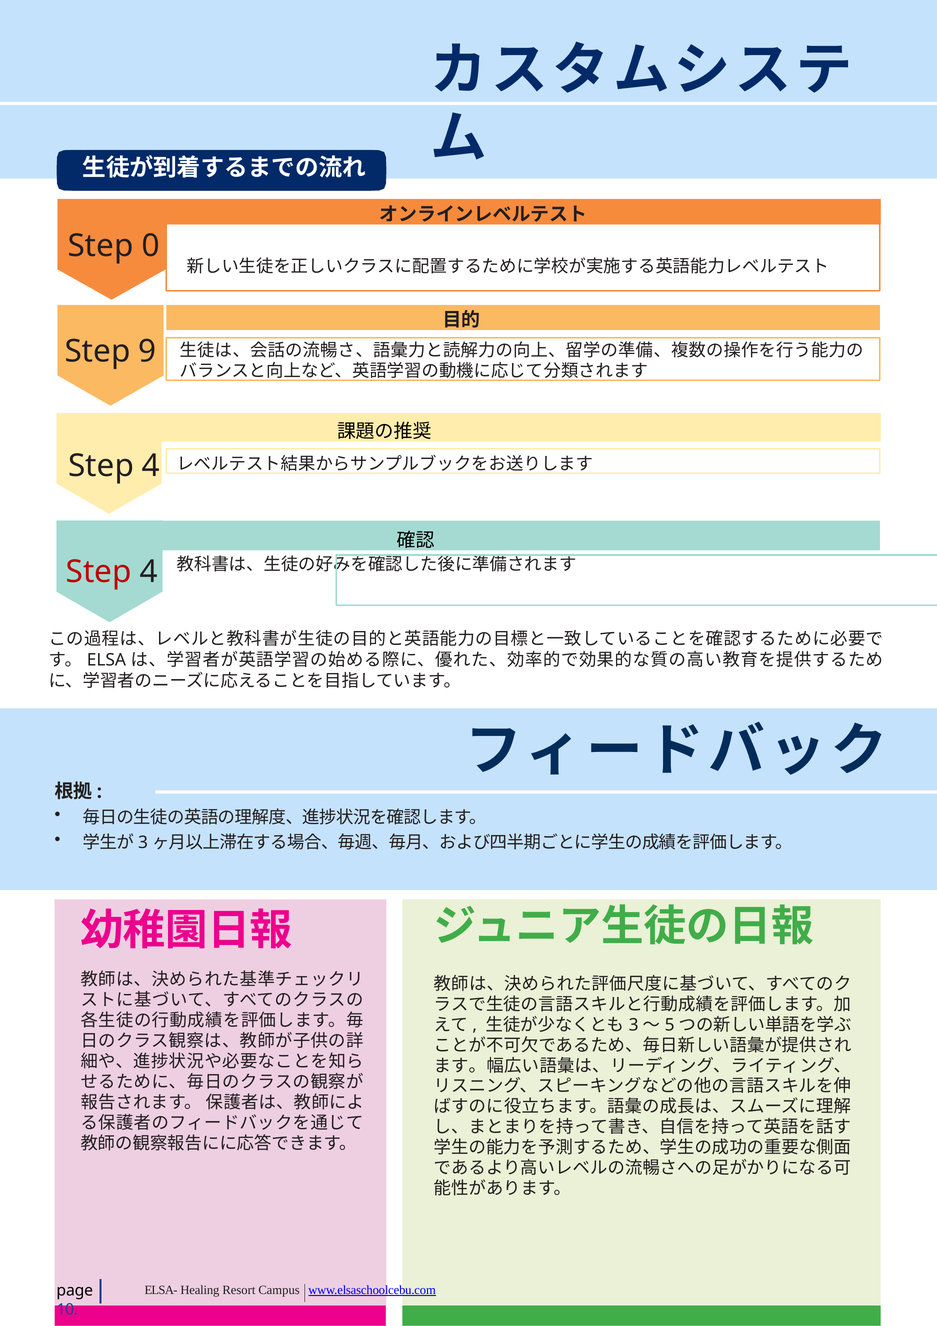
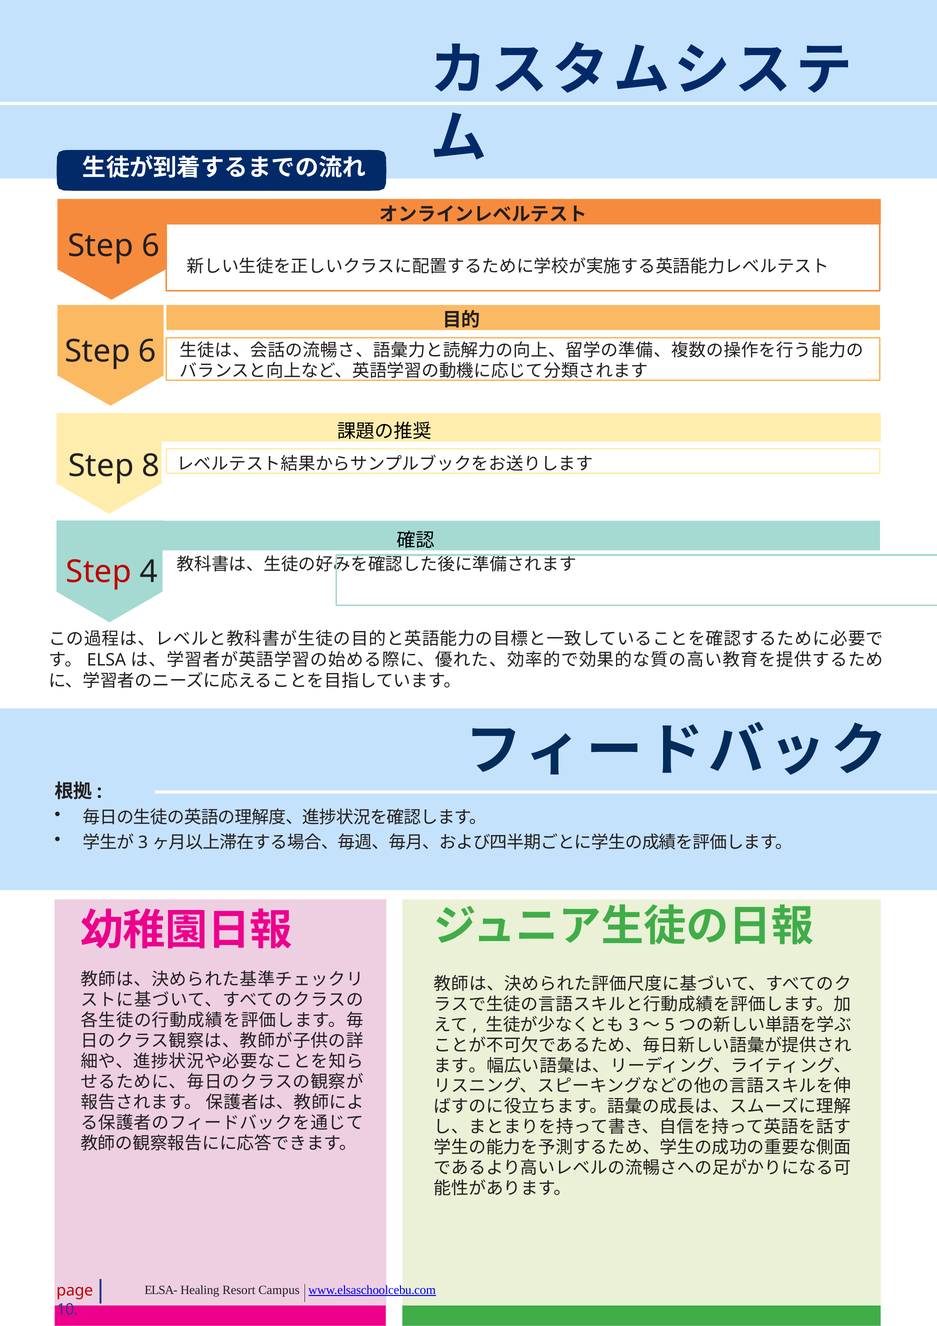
0: 0 -> 6 (151, 246)
9: 9 -> 6 (147, 351)
4: 4 -> 8 (151, 466)
page colour: black -> red (75, 1290)
